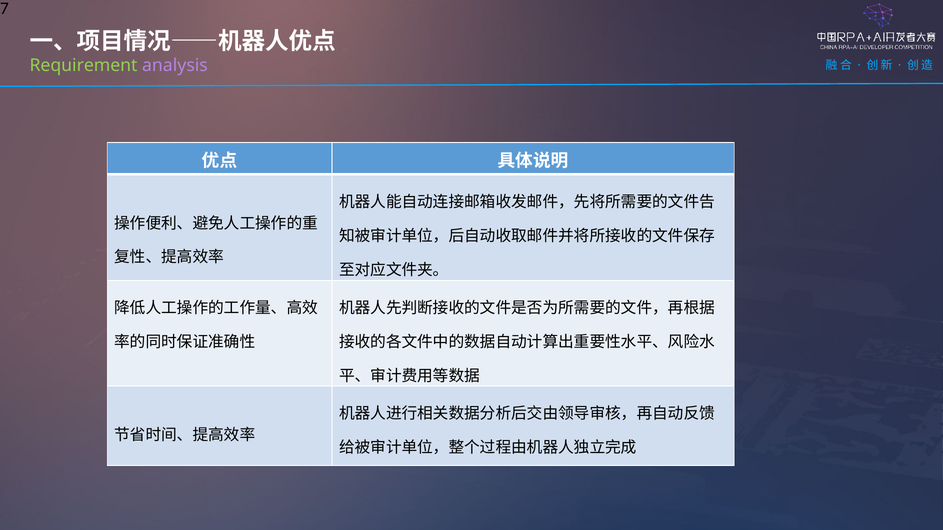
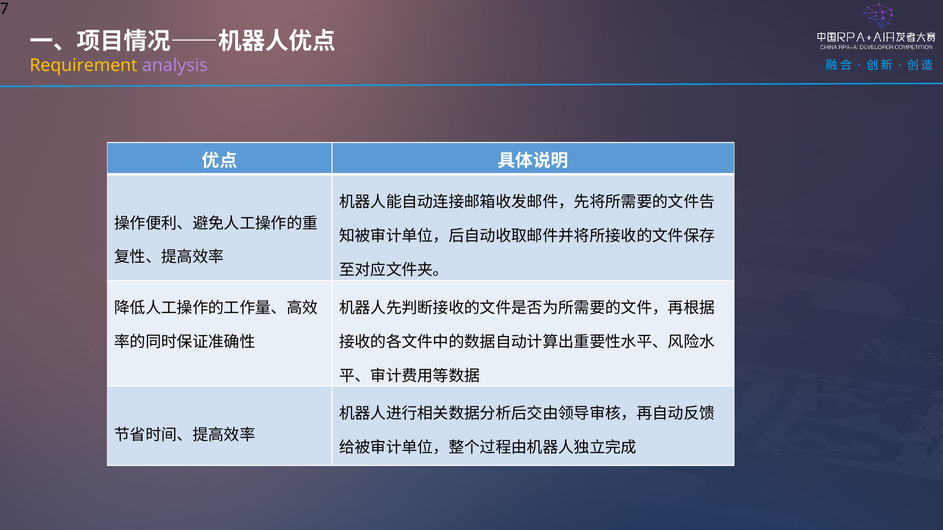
Requirement colour: light green -> yellow (84, 66)
